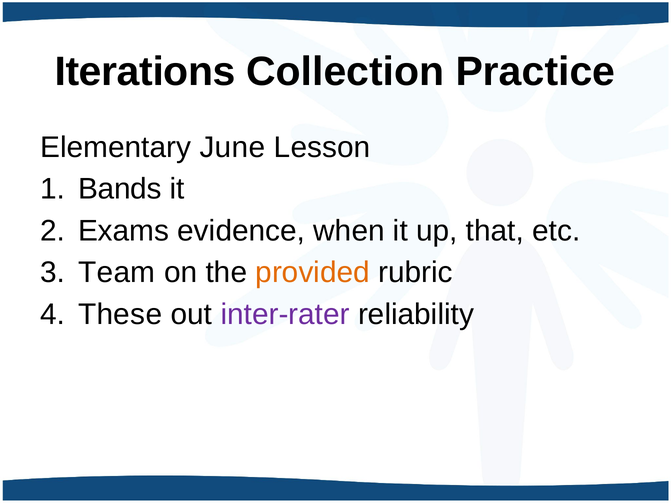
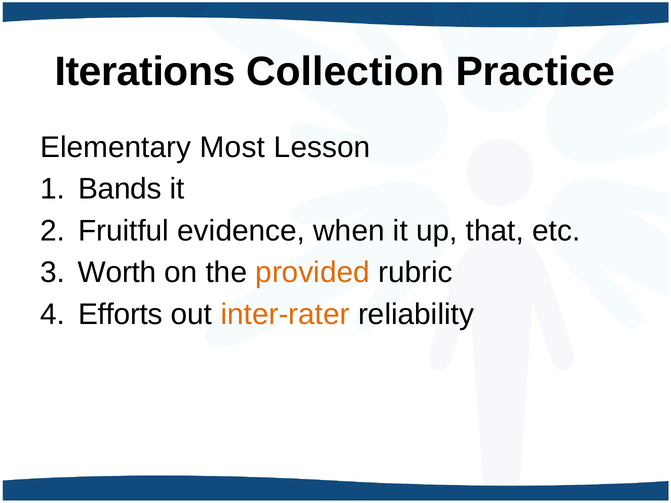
June: June -> Most (232, 147)
Exams: Exams -> Fruitful (124, 231)
Team: Team -> Worth (117, 273)
These: These -> Efforts (120, 314)
inter-rater colour: purple -> orange (285, 314)
